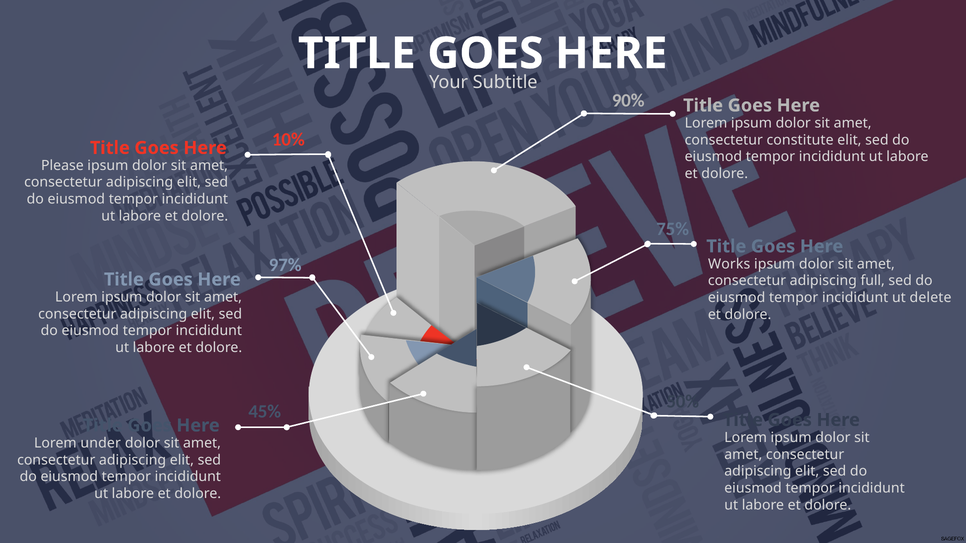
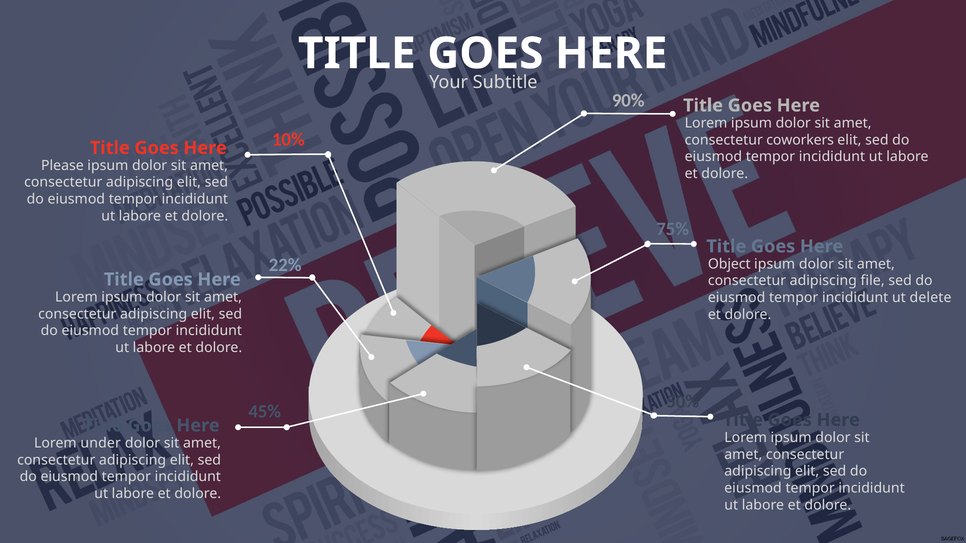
constitute: constitute -> coworkers (800, 140)
97%: 97% -> 22% (285, 265)
Works: Works -> Object (729, 264)
full: full -> file (873, 281)
